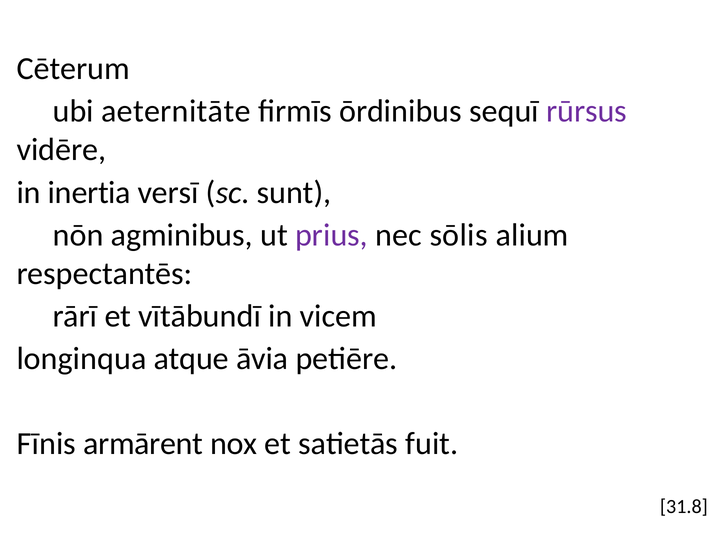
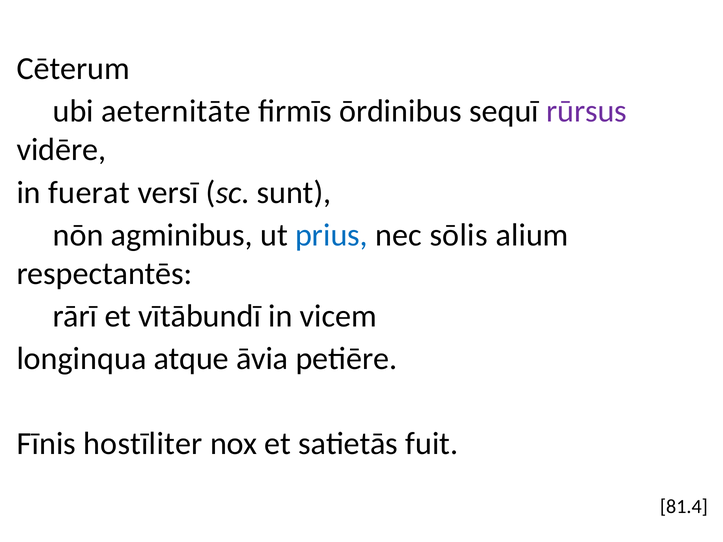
inertia: inertia -> fuerat (89, 193)
prius colour: purple -> blue (332, 235)
armārent: armārent -> hostīliter (143, 444)
31.8: 31.8 -> 81.4 (684, 507)
